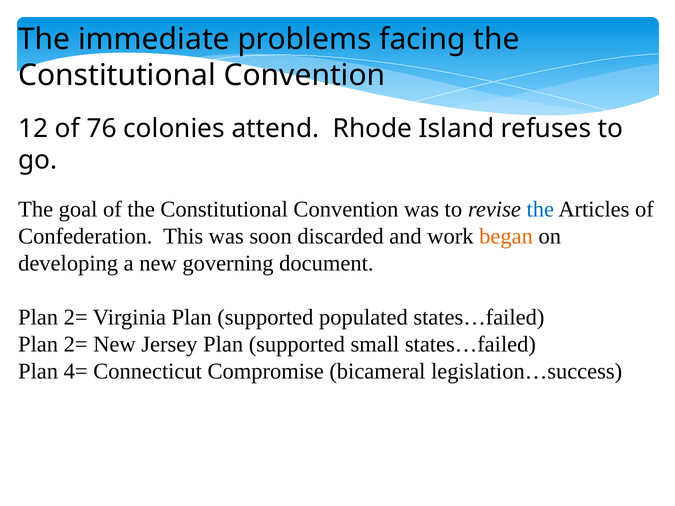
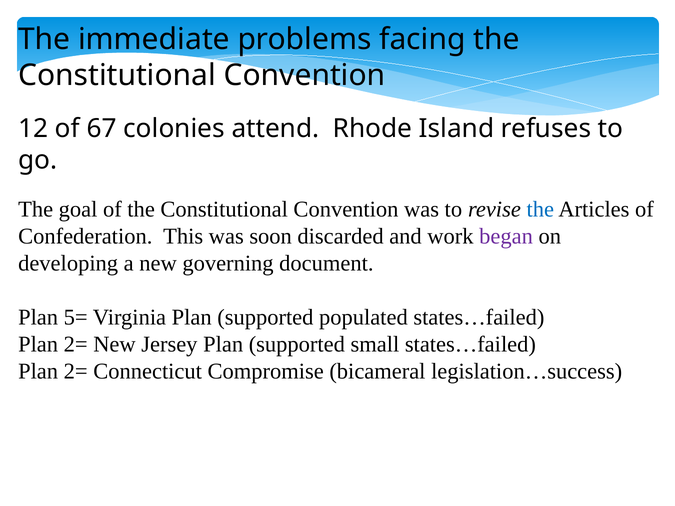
76: 76 -> 67 (102, 129)
began colour: orange -> purple (506, 236)
2=: 2= -> 5= (76, 317)
4=: 4= -> 2= (76, 371)
